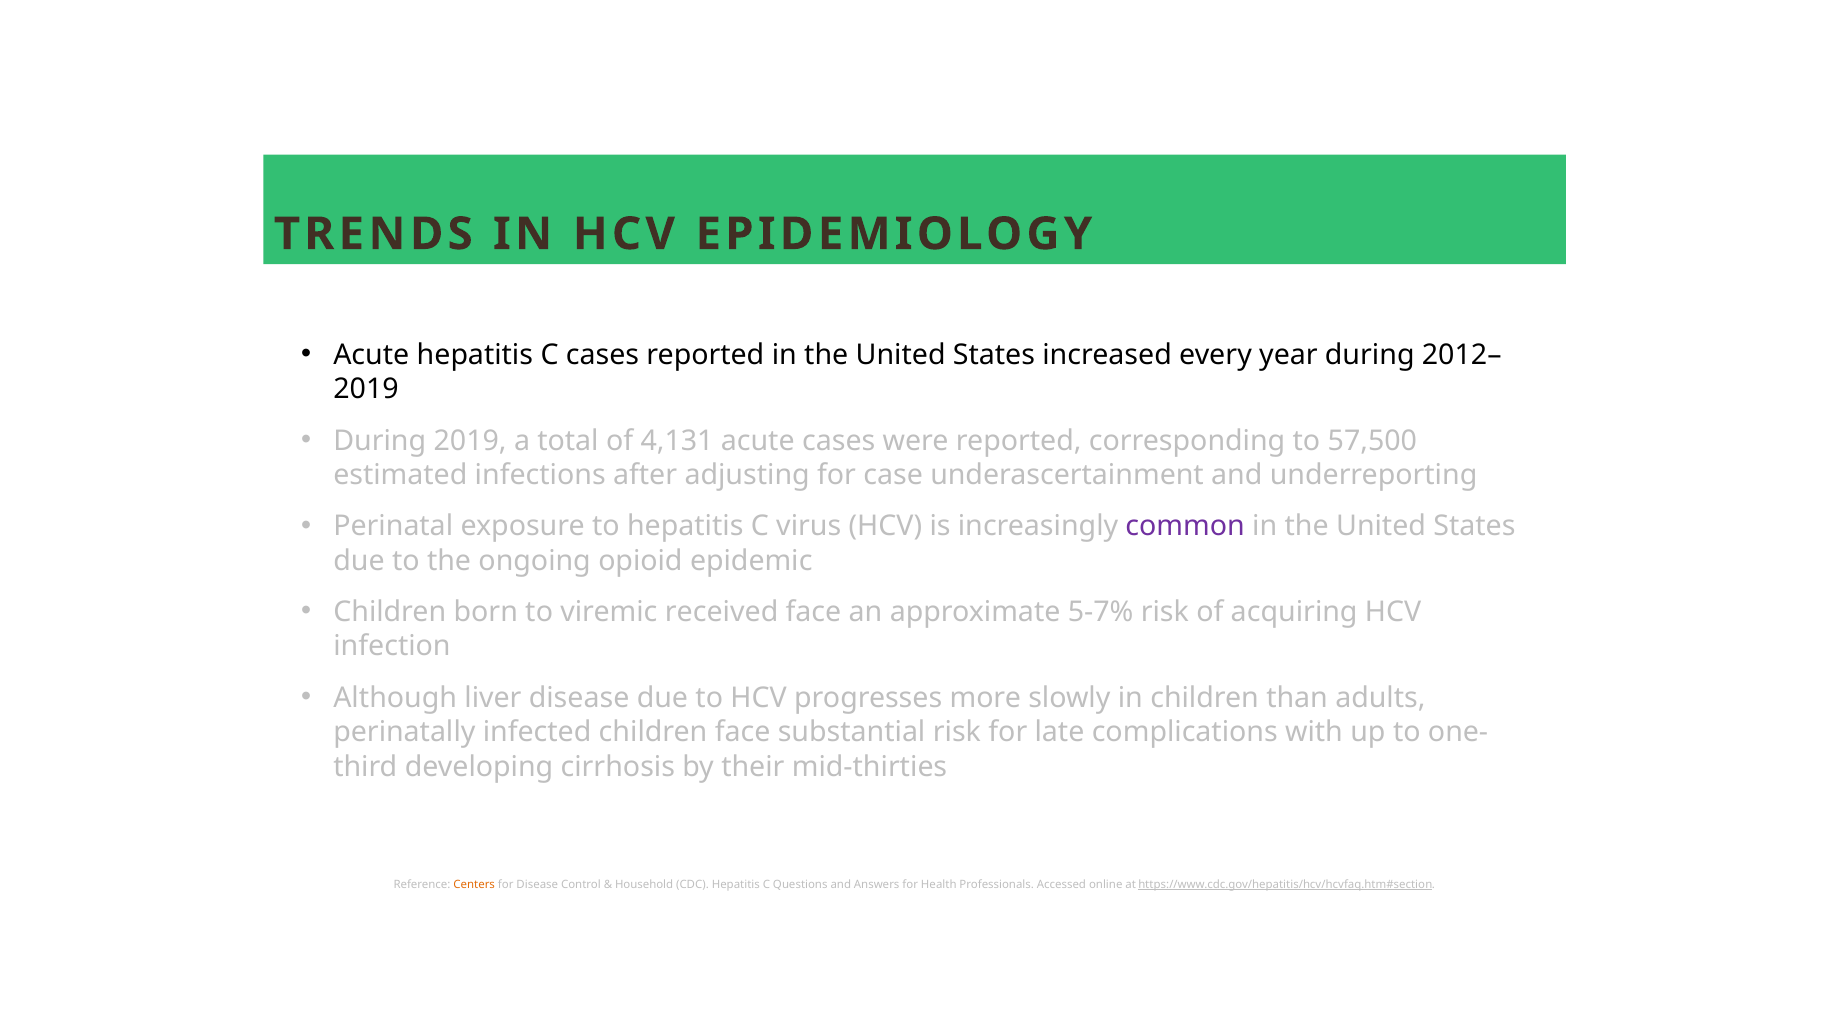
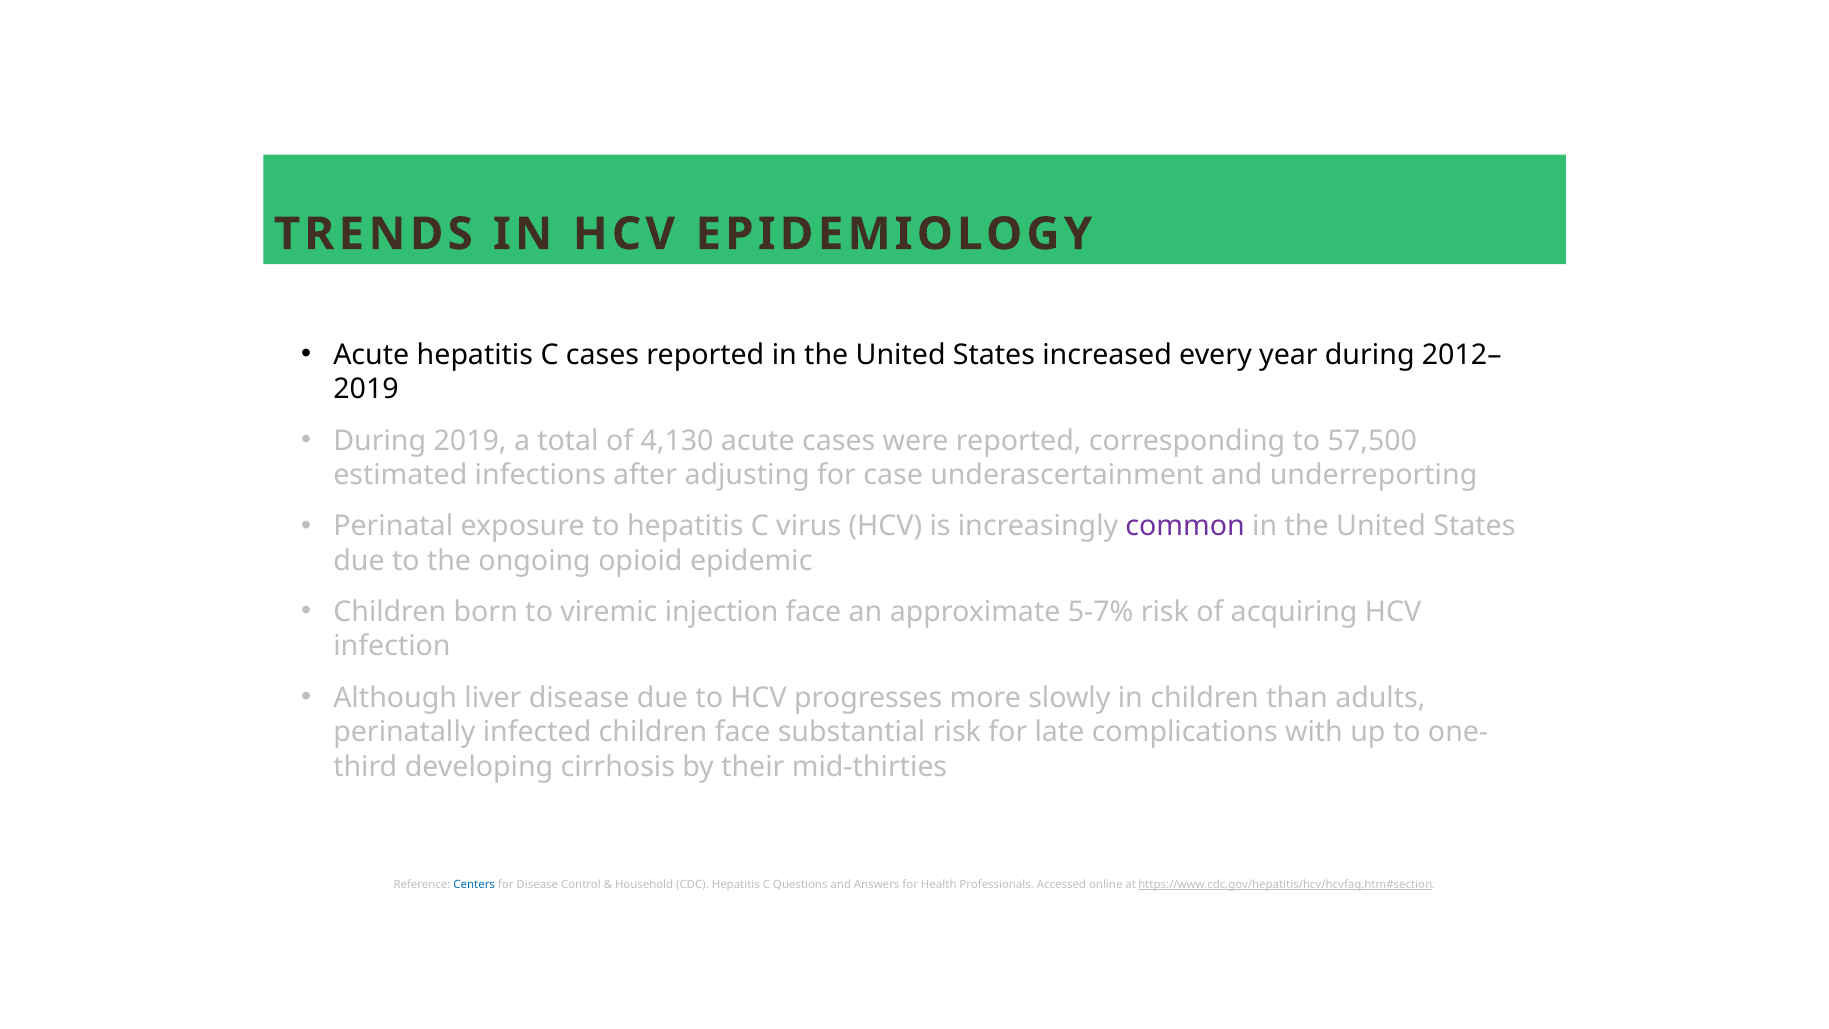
4,131: 4,131 -> 4,130 (677, 441)
received: received -> injection (722, 612)
Centers colour: orange -> blue (474, 884)
